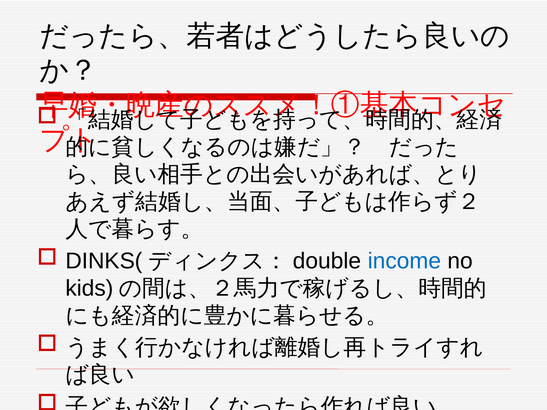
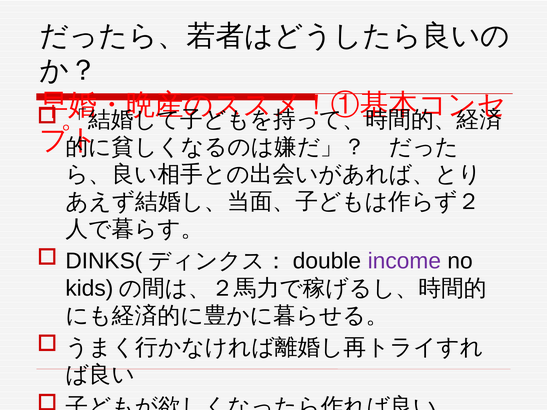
income colour: blue -> purple (404, 261)
